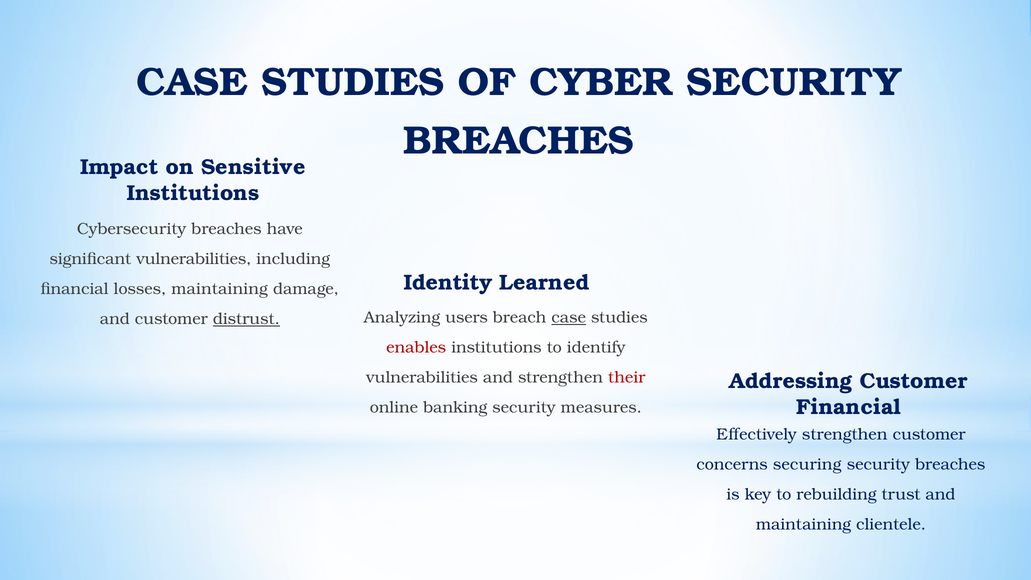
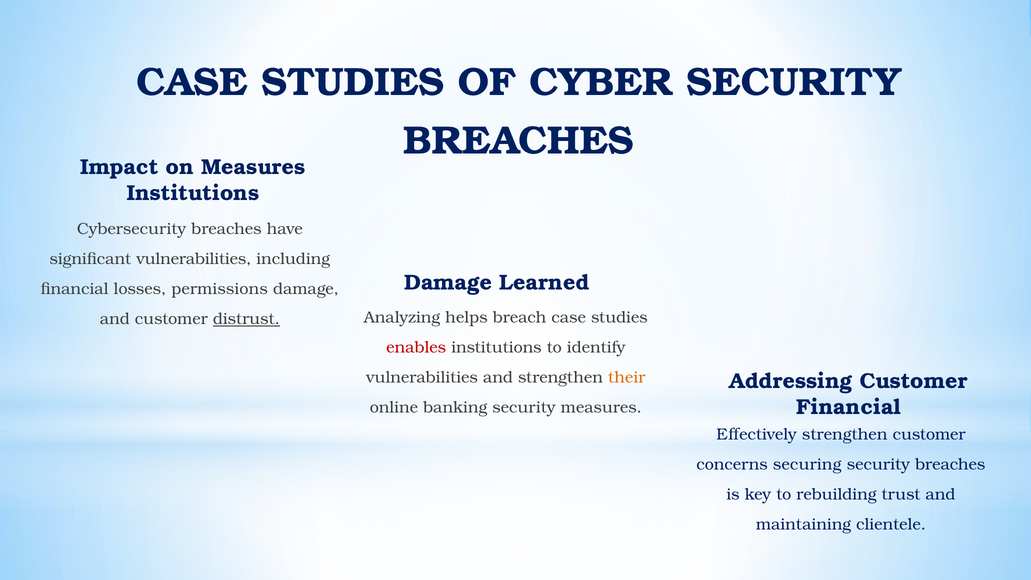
on Sensitive: Sensitive -> Measures (253, 167)
Identity: Identity -> Damage (448, 282)
losses maintaining: maintaining -> permissions (220, 289)
users: users -> helps (466, 317)
case underline: present -> none (569, 317)
their colour: red -> orange (627, 377)
